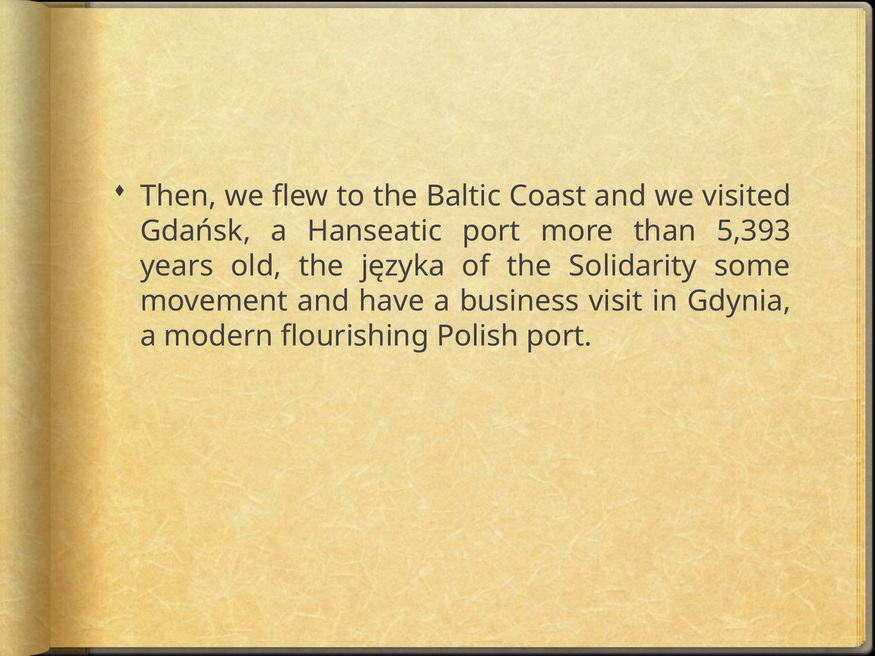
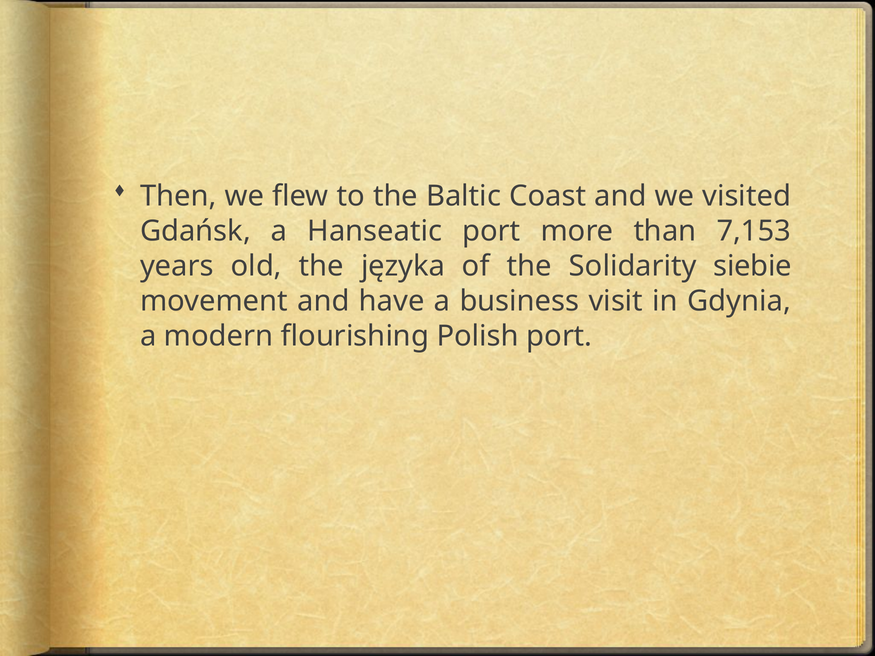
5,393: 5,393 -> 7,153 (754, 231)
some: some -> siebie (753, 266)
